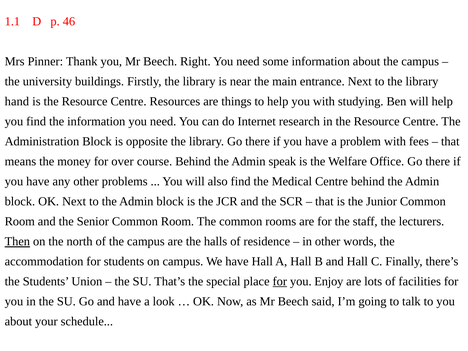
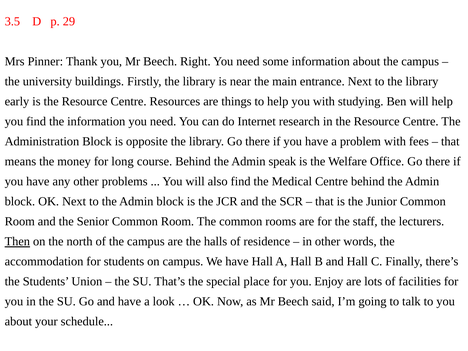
1.1: 1.1 -> 3.5 (12, 22)
46: 46 -> 29 (69, 22)
hand: hand -> early (17, 102)
over: over -> long (123, 162)
for underline: present -> none (280, 281)
